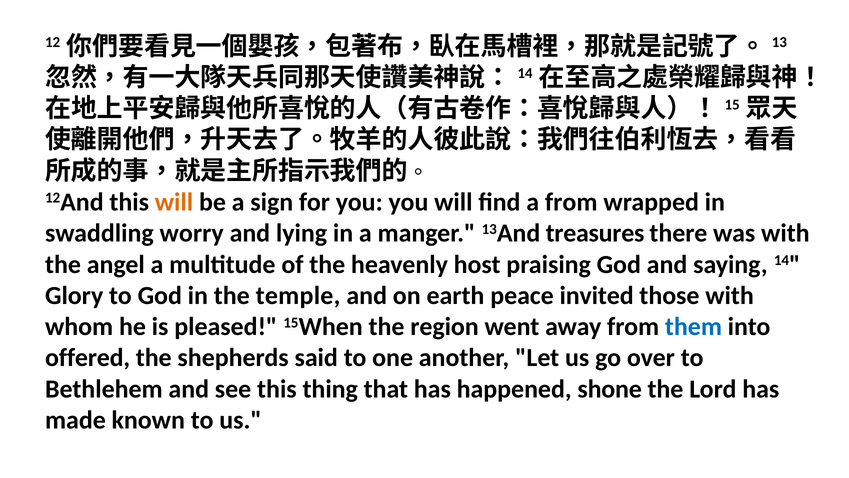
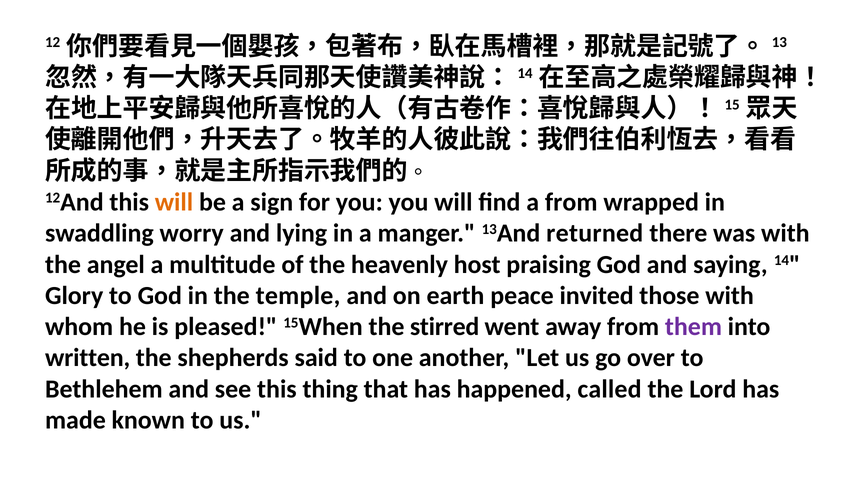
treasures: treasures -> returned (595, 233)
region: region -> stirred (445, 326)
them colour: blue -> purple (693, 326)
offered: offered -> written (88, 358)
shone: shone -> called (610, 389)
